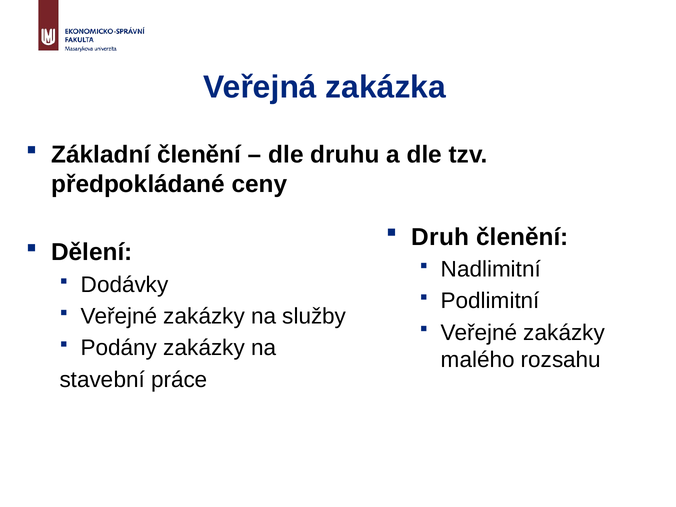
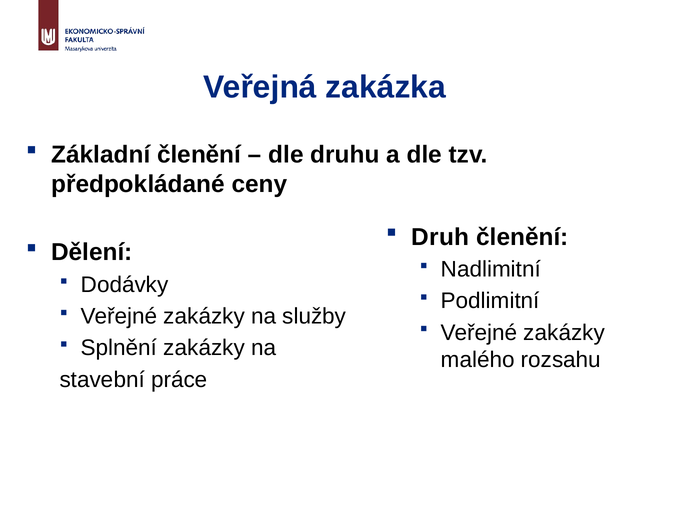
Podány: Podány -> Splnění (119, 348)
